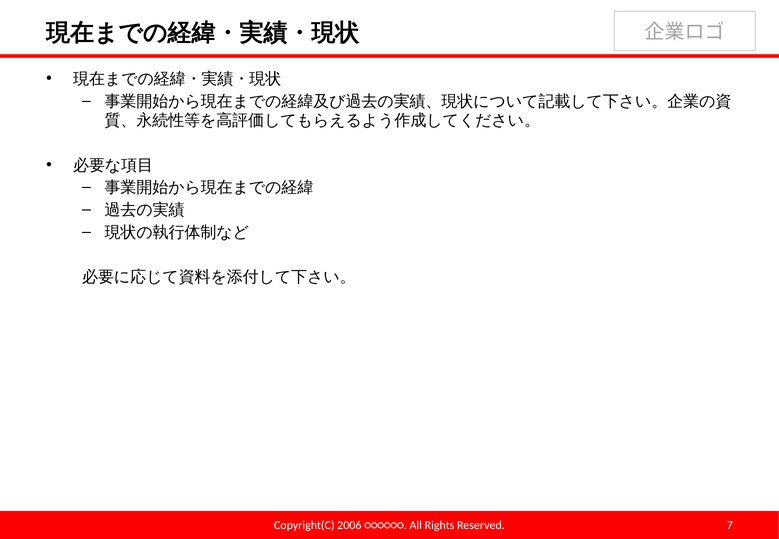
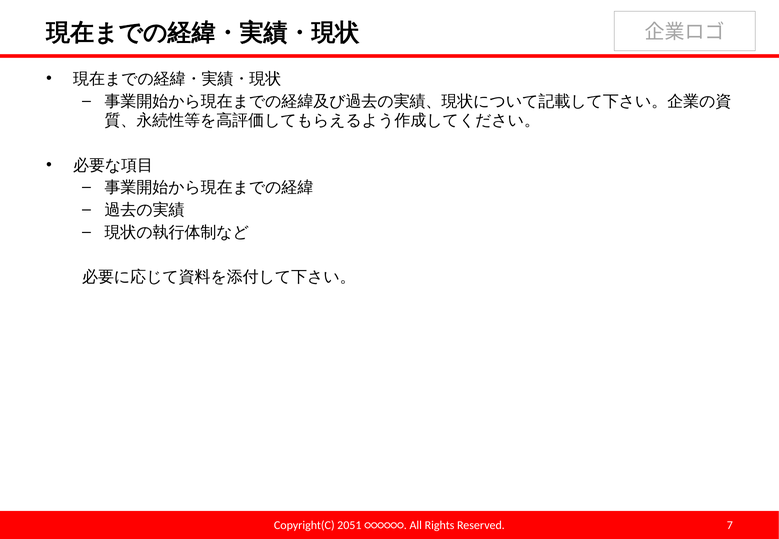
2006: 2006 -> 2051 (349, 526)
